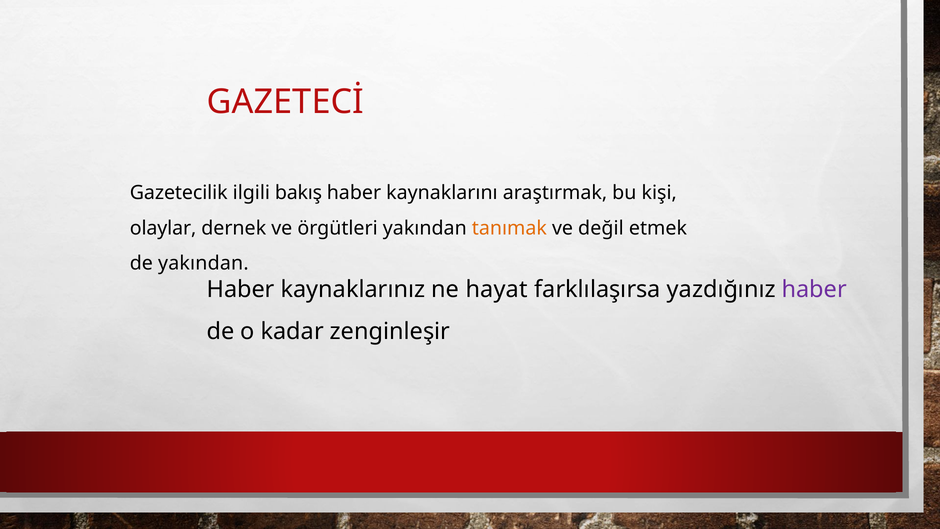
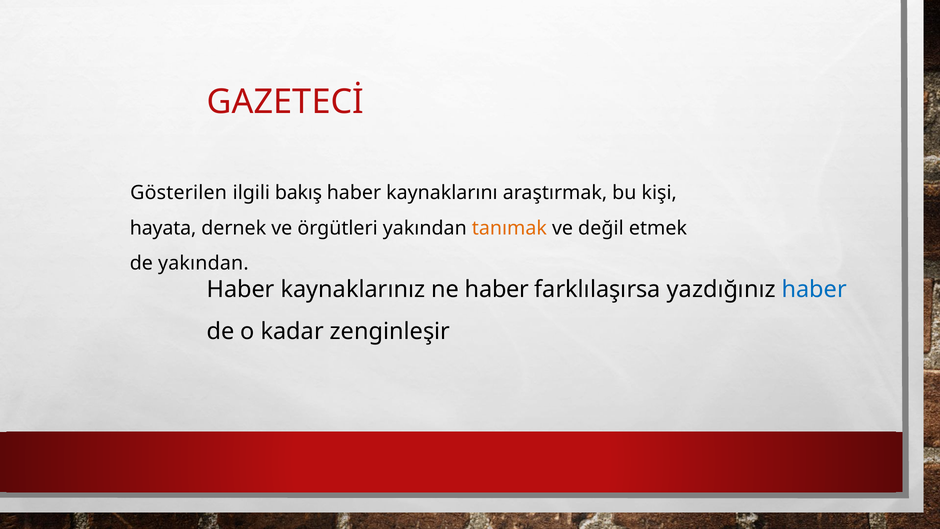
Gazetecilik: Gazetecilik -> Gösterilen (179, 193)
olaylar: olaylar -> hayata (163, 228)
ne hayat: hayat -> haber (497, 289)
haber colour: purple -> blue (814, 289)
